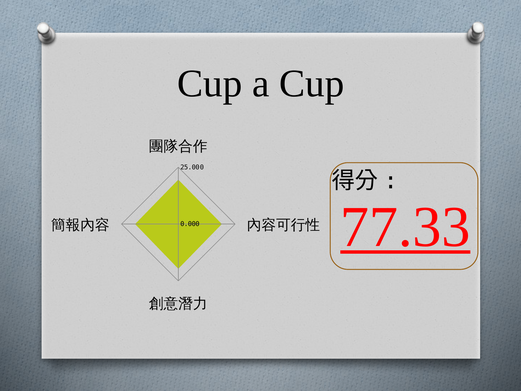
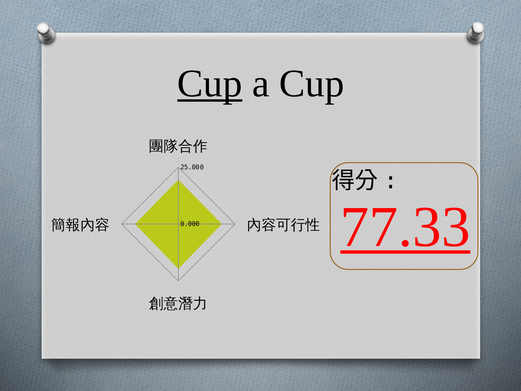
Cup underline: none -> present (210, 84)
